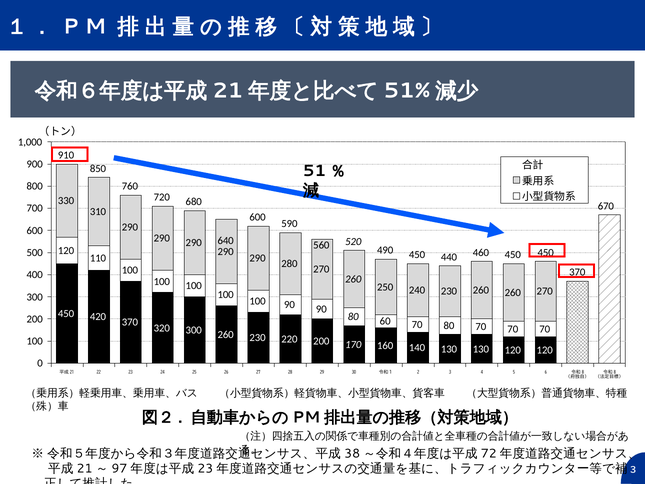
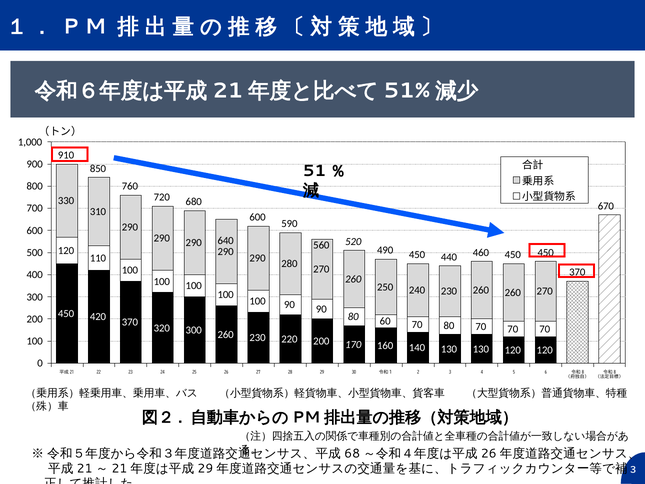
38: 38 -> 68 (352, 453)
72: 72 -> 26 (489, 453)
97: 97 -> 21 (119, 468)
23: 23 -> 29 (205, 468)
